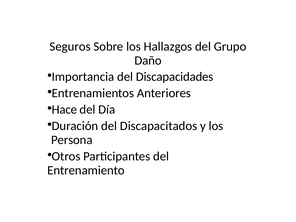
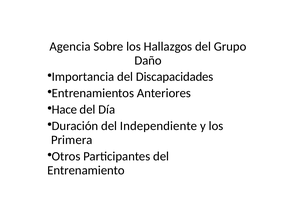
Seguros: Seguros -> Agencia (70, 46)
Discapacitados: Discapacitados -> Independiente (159, 126)
Persona: Persona -> Primera (72, 140)
